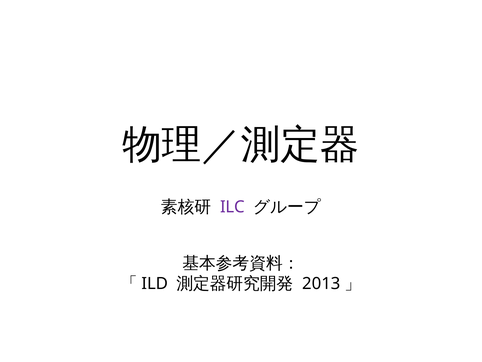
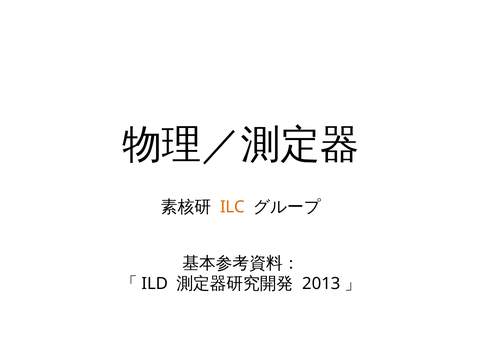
ILC colour: purple -> orange (232, 207)
